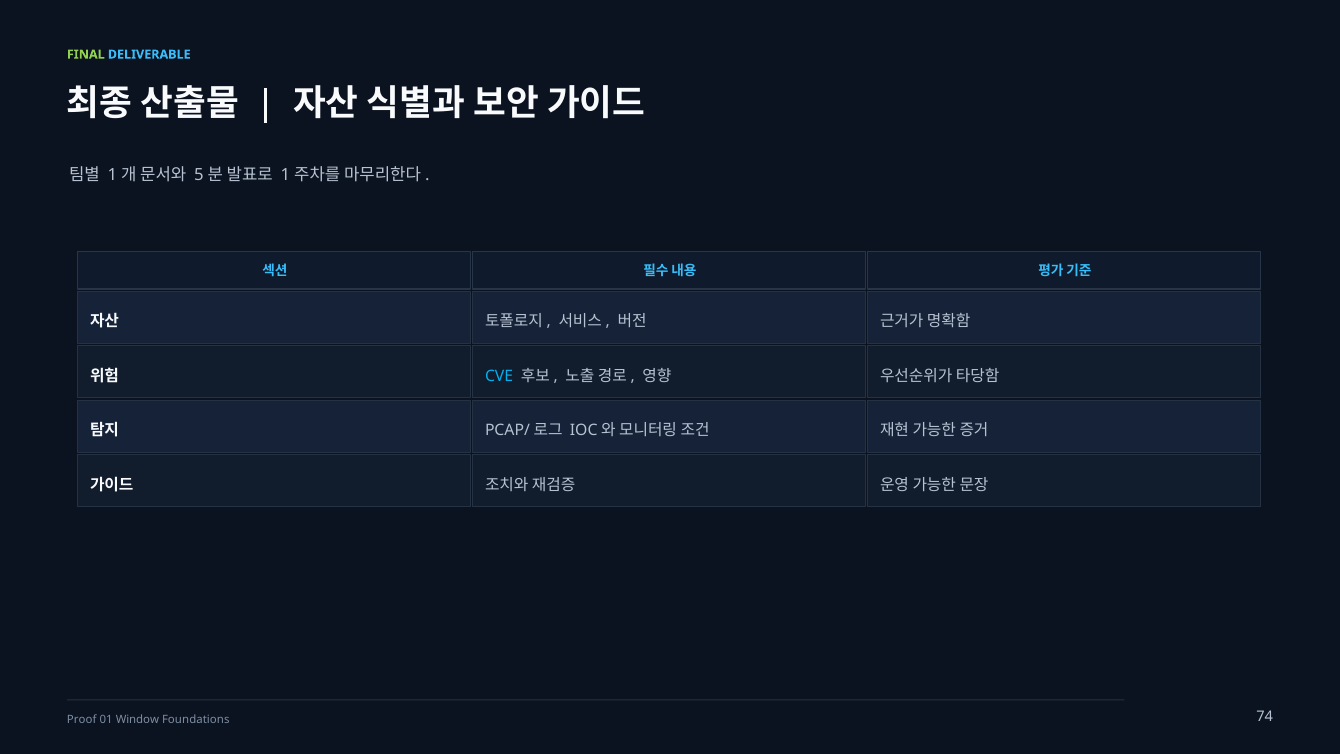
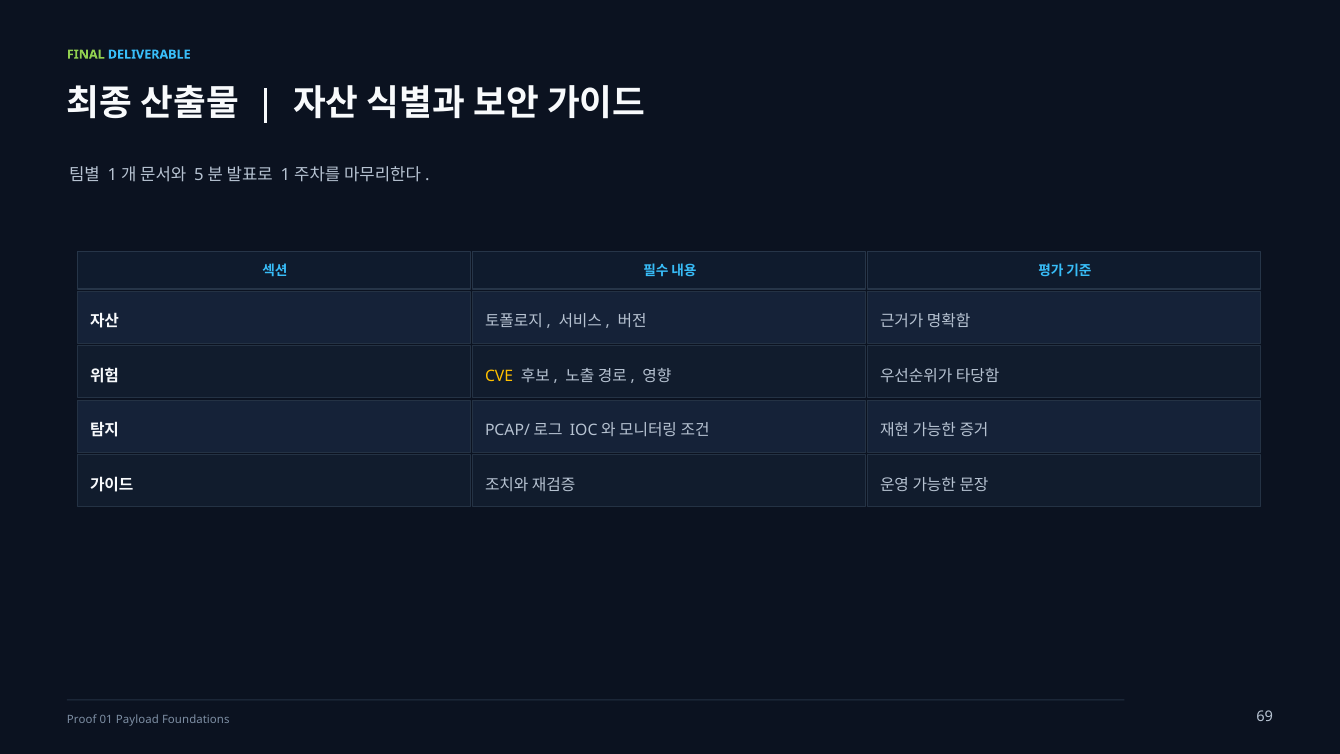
CVE colour: light blue -> yellow (499, 376)
Window: Window -> Payload (137, 720)
74: 74 -> 69 (1265, 716)
